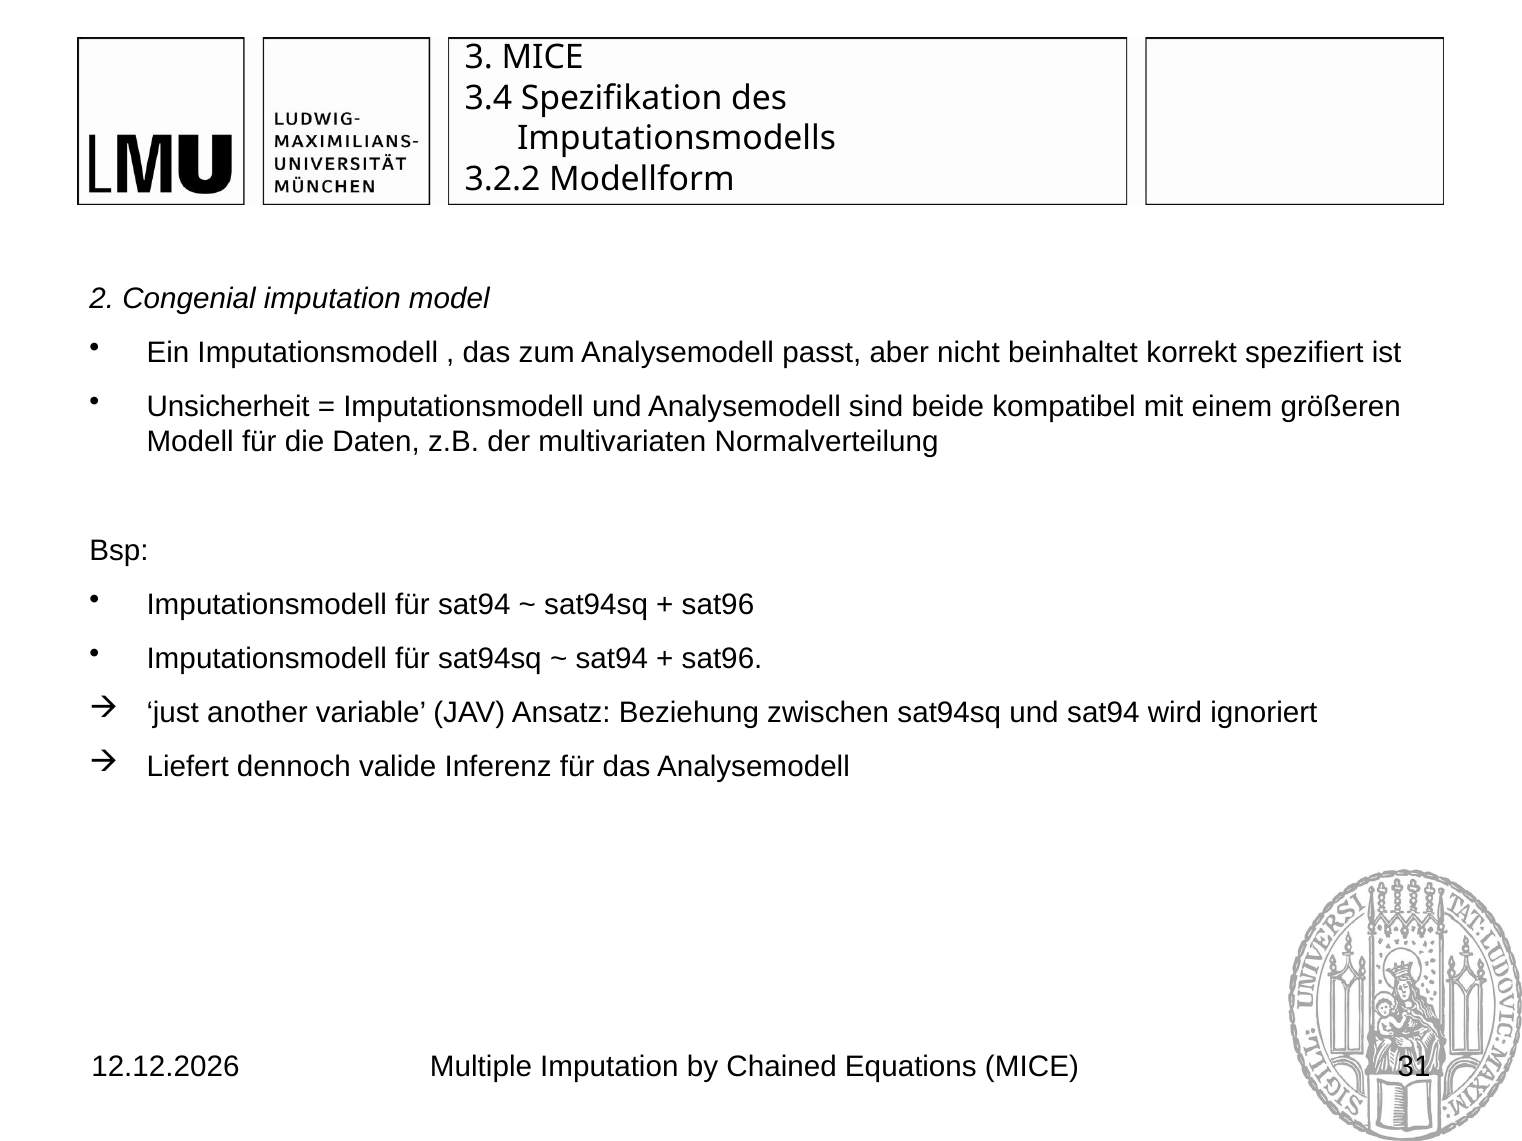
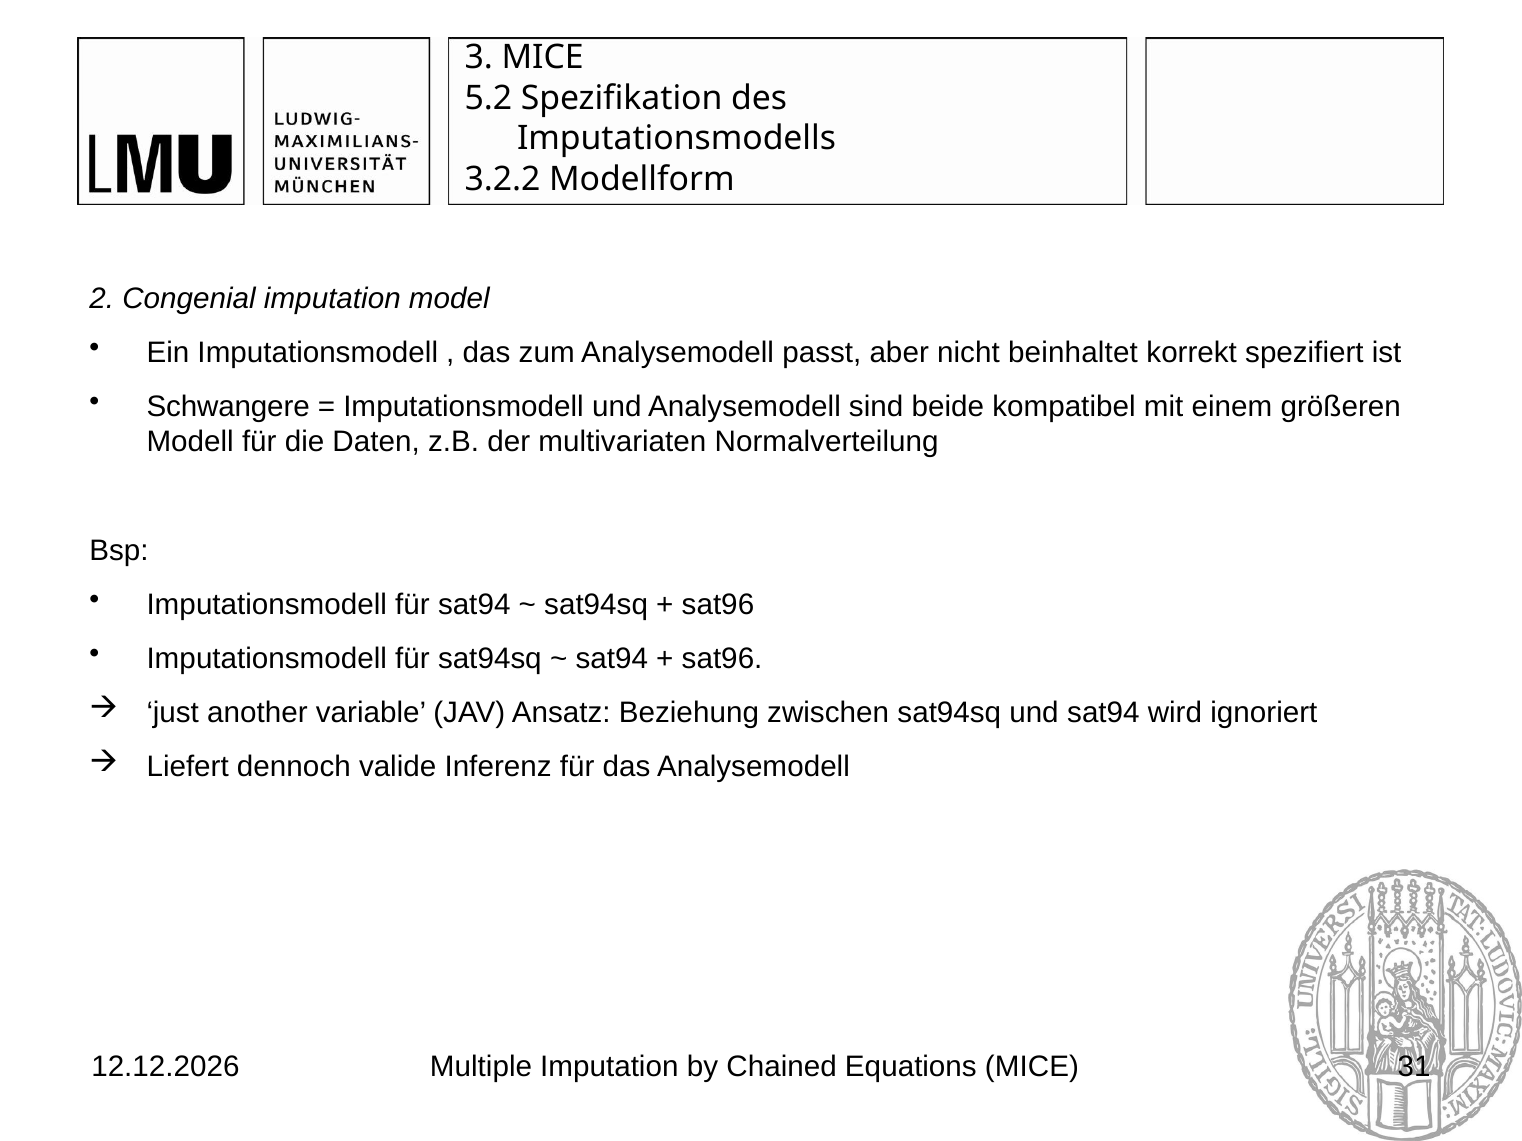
3.4: 3.4 -> 5.2 (488, 98)
Unsicherheit: Unsicherheit -> Schwangere (228, 407)
